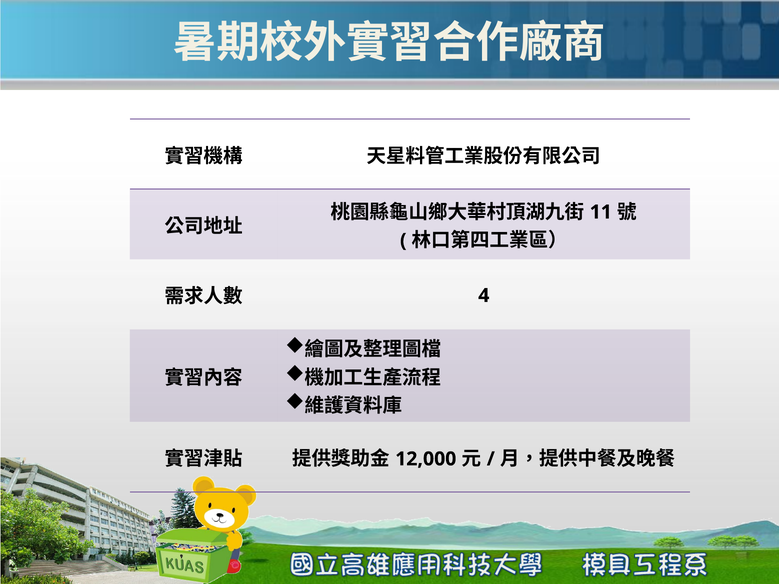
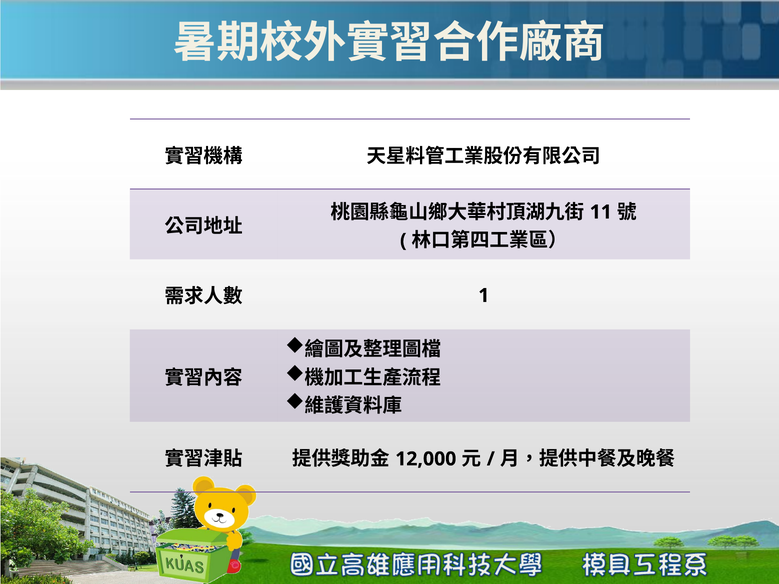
4: 4 -> 1 (484, 296)
